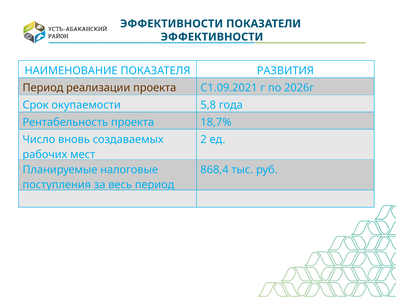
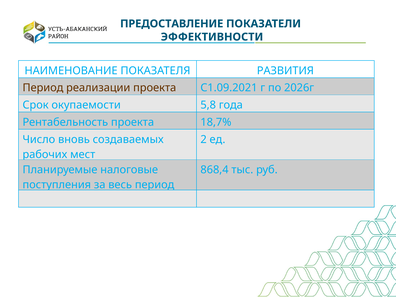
ЭФФЕКТИВНОСТИ: ЭФФЕКТИВНОСТИ -> ПРЕДОСТАВЛЕНИЕ (172, 24)
